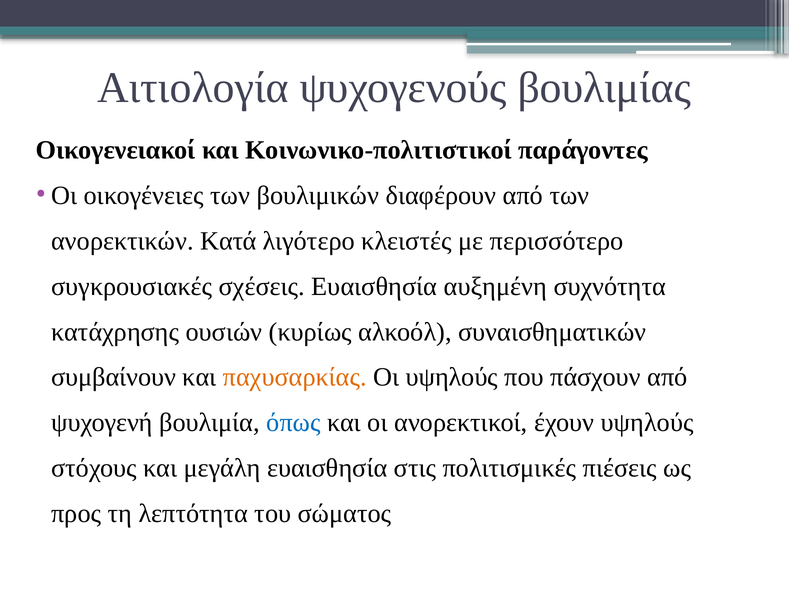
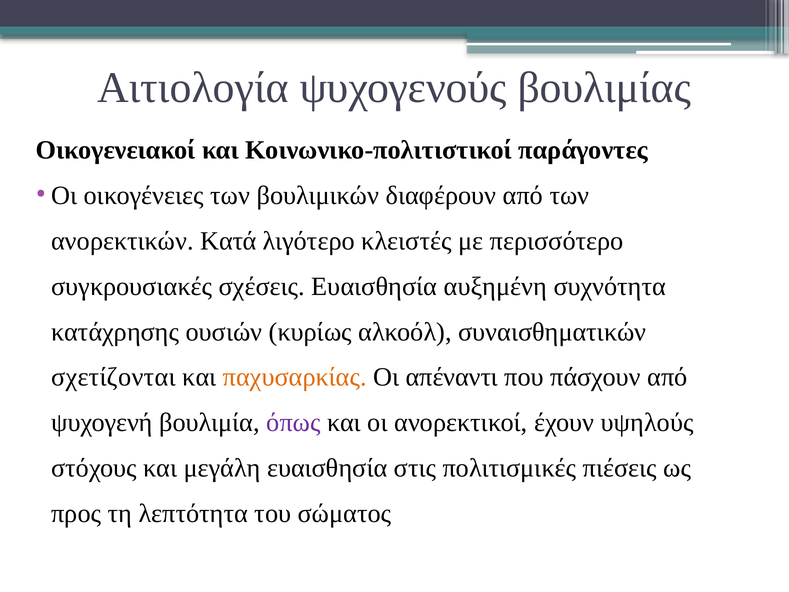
συμβαίνουν: συμβαίνουν -> σχετίζονται (113, 377)
Οι υψηλούς: υψηλούς -> απέναντι (452, 377)
όπως colour: blue -> purple (293, 423)
